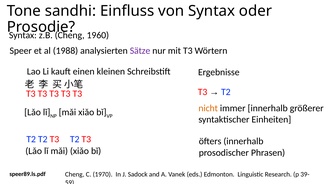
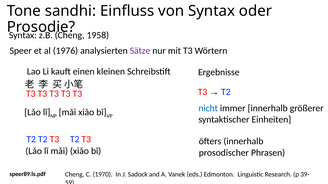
1960: 1960 -> 1958 (98, 35)
1988: 1988 -> 1976 (65, 51)
nicht colour: orange -> blue (208, 108)
